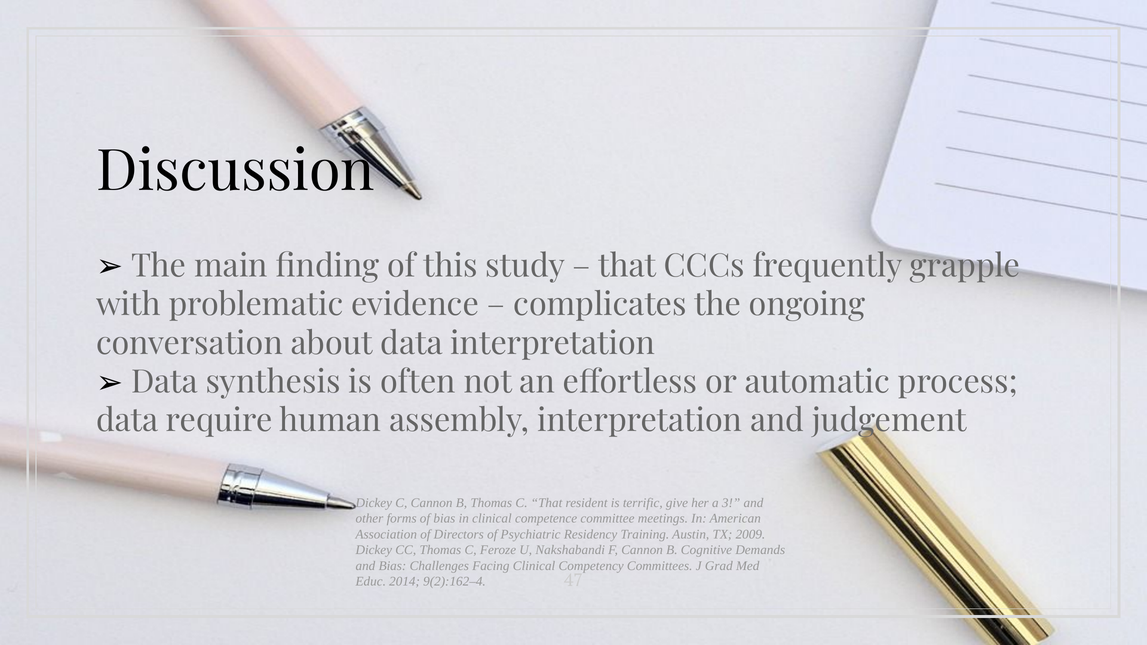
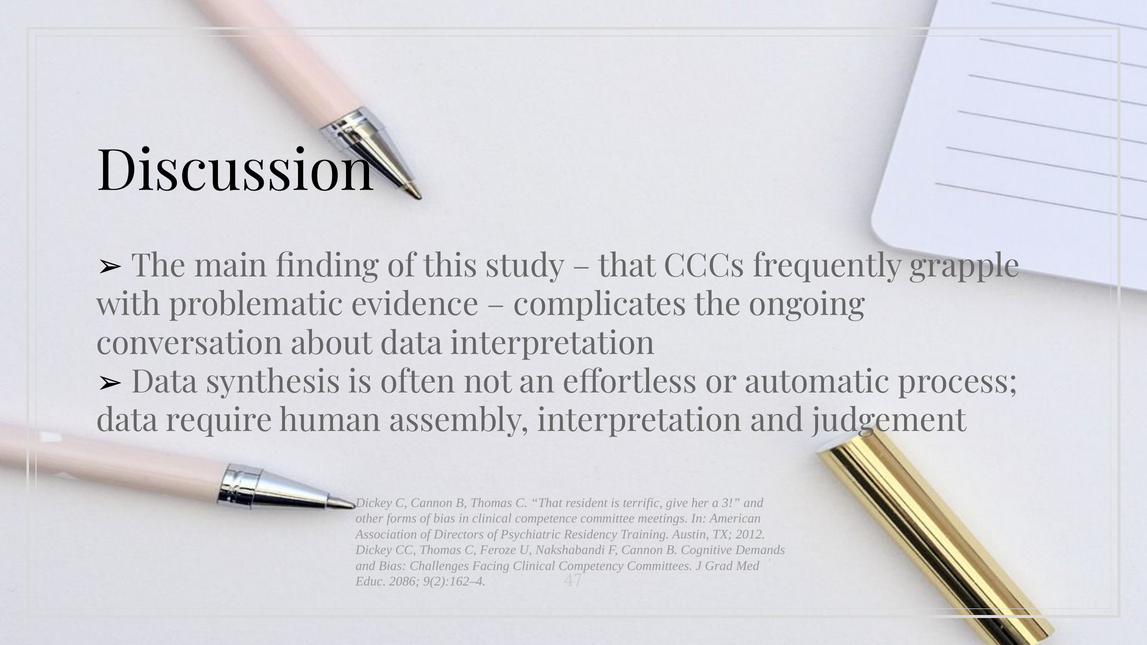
2009: 2009 -> 2012 (750, 534)
2014: 2014 -> 2086 (405, 582)
